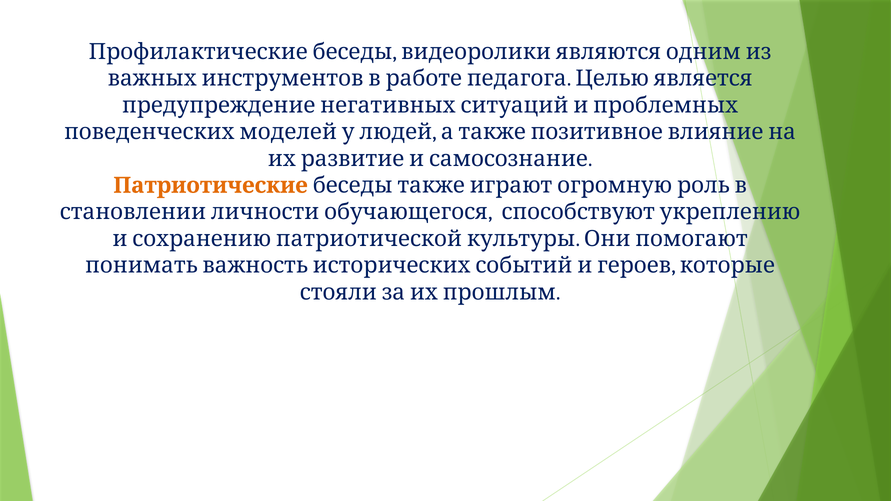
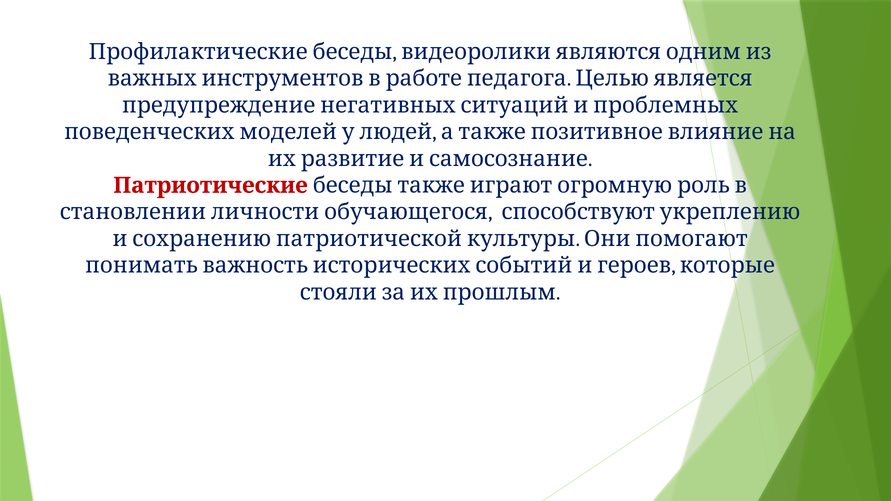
Патриотические colour: orange -> red (211, 185)
